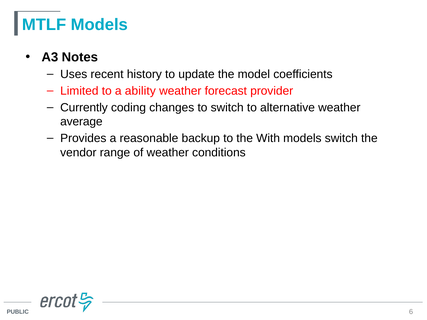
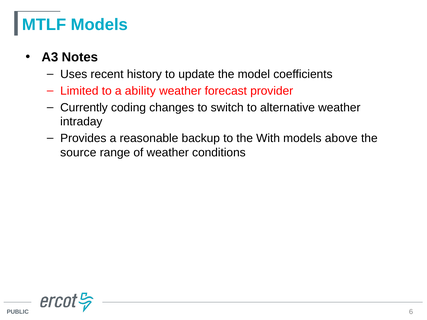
average: average -> intraday (81, 122)
models switch: switch -> above (341, 138)
vendor: vendor -> source (78, 153)
